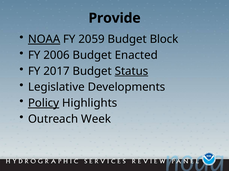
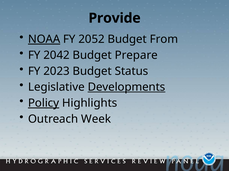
2059: 2059 -> 2052 (92, 39)
Block: Block -> From (164, 39)
2006: 2006 -> 2042 (57, 55)
Enacted: Enacted -> Prepare (136, 55)
2017: 2017 -> 2023 (57, 71)
Status underline: present -> none (131, 71)
Developments underline: none -> present (126, 87)
